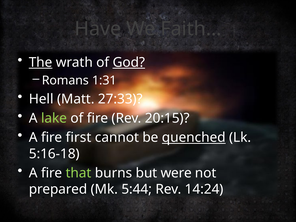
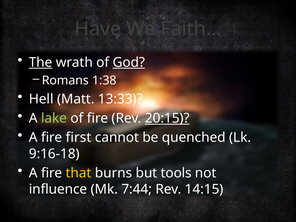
1:31: 1:31 -> 1:38 (104, 80)
27:33: 27:33 -> 13:33 (120, 99)
20:15 underline: none -> present (167, 118)
quenched underline: present -> none (194, 138)
5:16-18: 5:16-18 -> 9:16-18 (54, 154)
that colour: light green -> yellow (79, 173)
were: were -> tools (176, 173)
prepared: prepared -> influence (58, 189)
5:44: 5:44 -> 7:44 (137, 189)
14:24: 14:24 -> 14:15 (204, 189)
